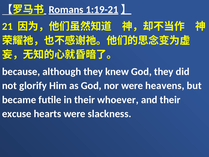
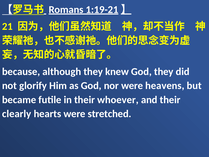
excuse: excuse -> clearly (17, 114)
slackness: slackness -> stretched (110, 114)
